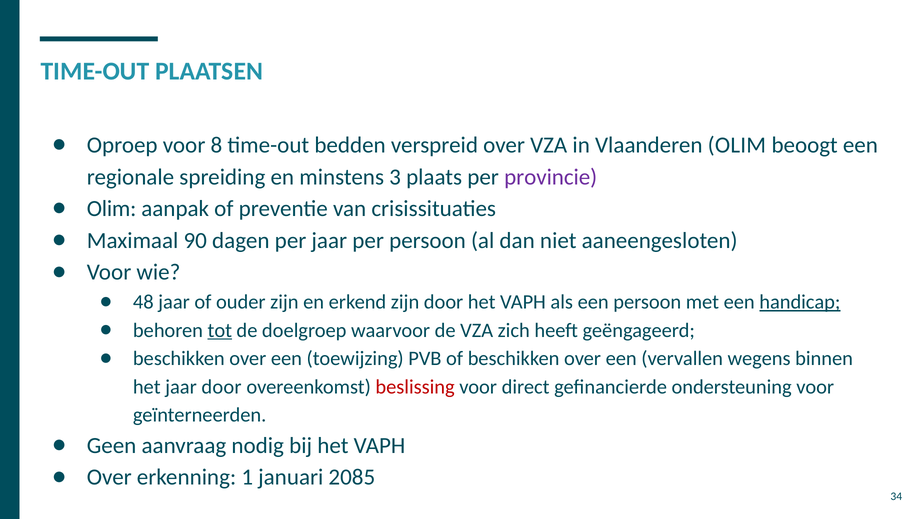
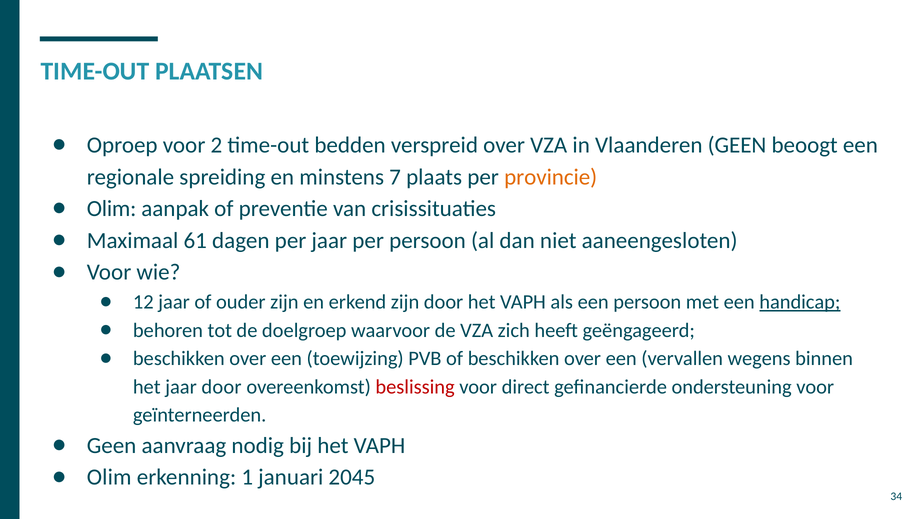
8: 8 -> 2 (216, 145)
Vlaanderen OLIM: OLIM -> GEEN (737, 145)
3: 3 -> 7 (395, 177)
provincie colour: purple -> orange (551, 177)
90: 90 -> 61 (195, 241)
48: 48 -> 12 (143, 302)
tot underline: present -> none (220, 330)
Over: Over -> Olim (109, 478)
2085: 2085 -> 2045 (352, 478)
